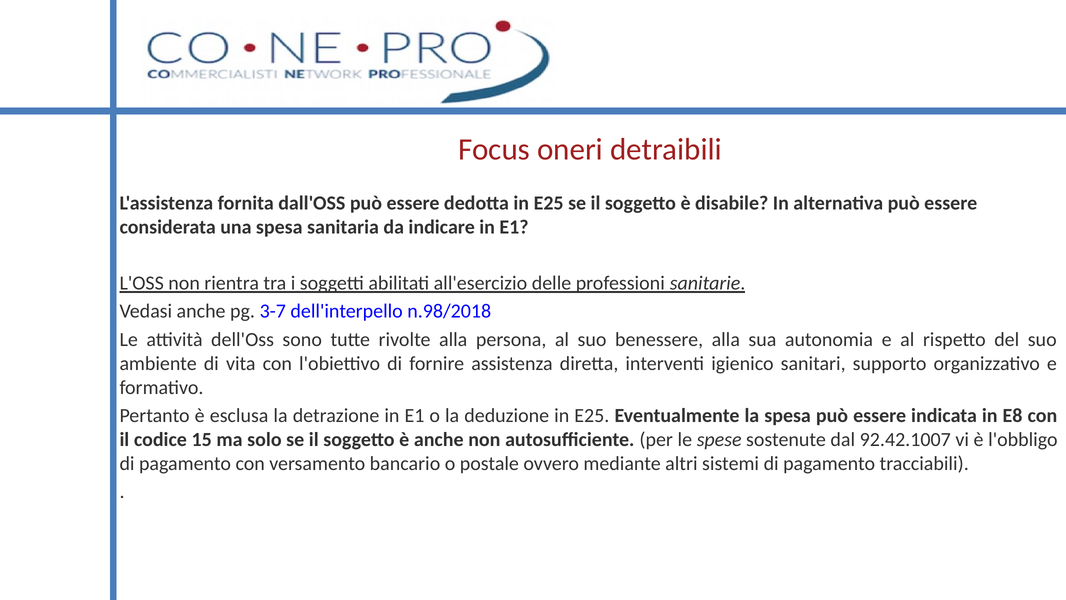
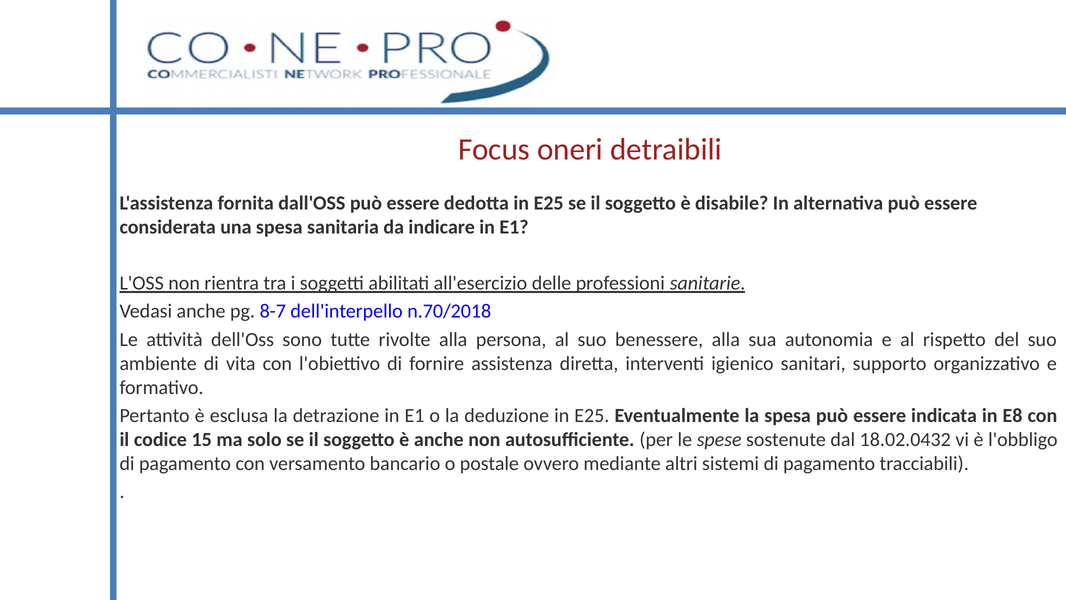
3-7: 3-7 -> 8-7 (273, 311)
n.98/2018: n.98/2018 -> n.70/2018 (449, 311)
92.42.1007: 92.42.1007 -> 18.02.0432 (905, 439)
